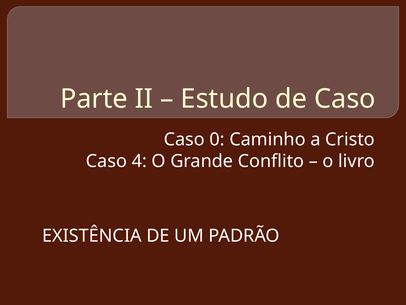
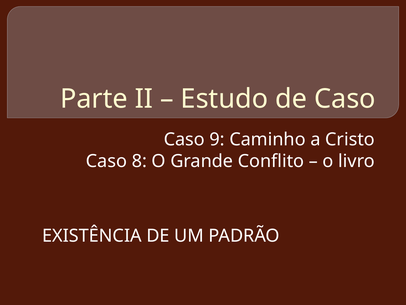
0: 0 -> 9 (217, 139)
4: 4 -> 8 (139, 161)
